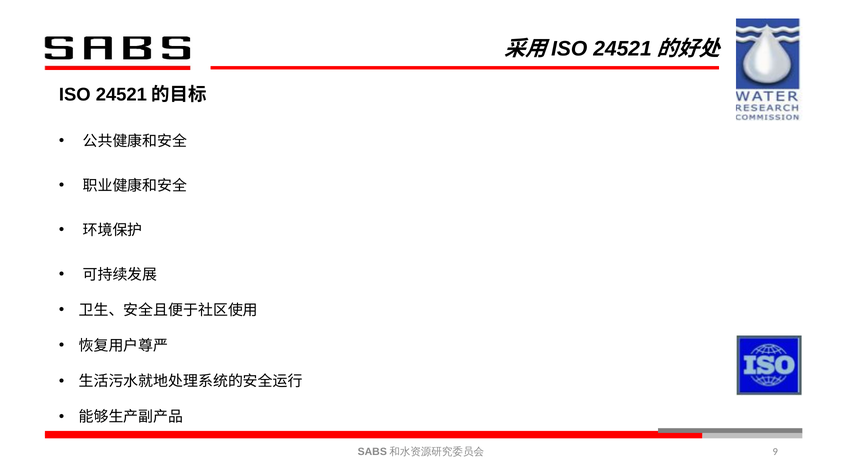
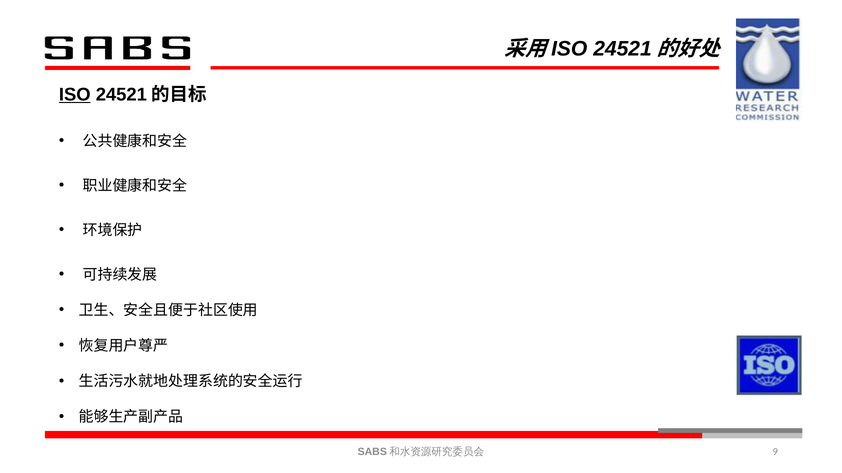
ISO underline: none -> present (75, 95)
